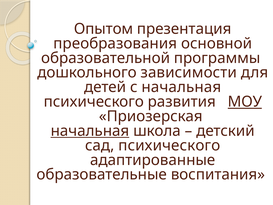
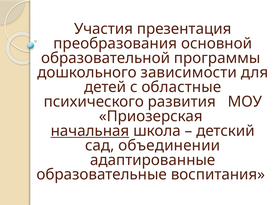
Опытом: Опытом -> Участия (103, 29)
с начальная: начальная -> областные (181, 87)
МОУ underline: present -> none (245, 102)
сад психического: психического -> объединении (169, 145)
